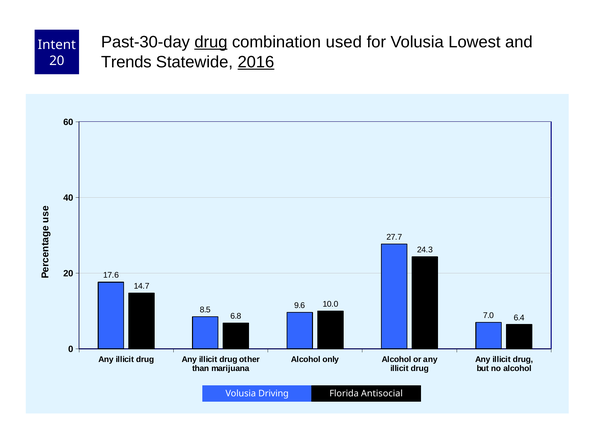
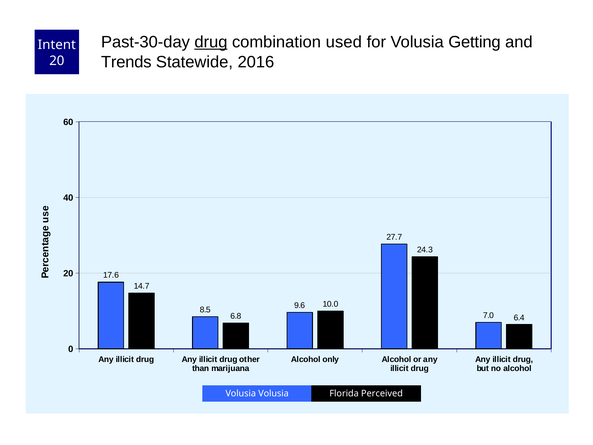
Lowest: Lowest -> Getting (474, 42)
2016 underline: present -> none (256, 62)
Volusia Driving: Driving -> Volusia (273, 393)
Antisocial: Antisocial -> Perceived (382, 393)
